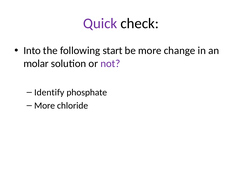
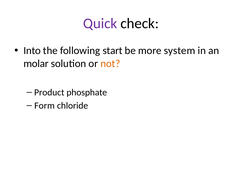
change: change -> system (180, 51)
not colour: purple -> orange (110, 64)
Identify: Identify -> Product (49, 93)
More: More -> Form (44, 106)
